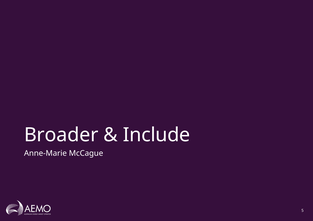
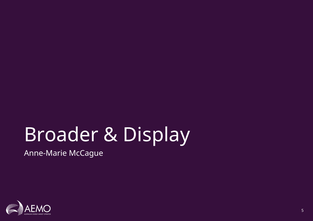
Include: Include -> Display (156, 135)
